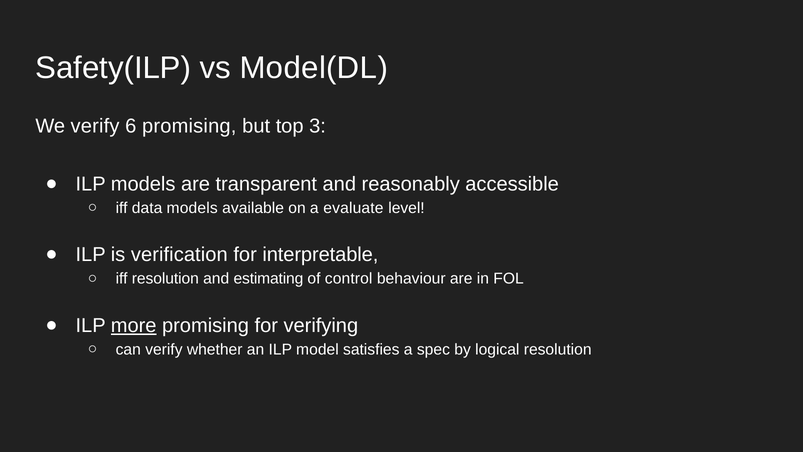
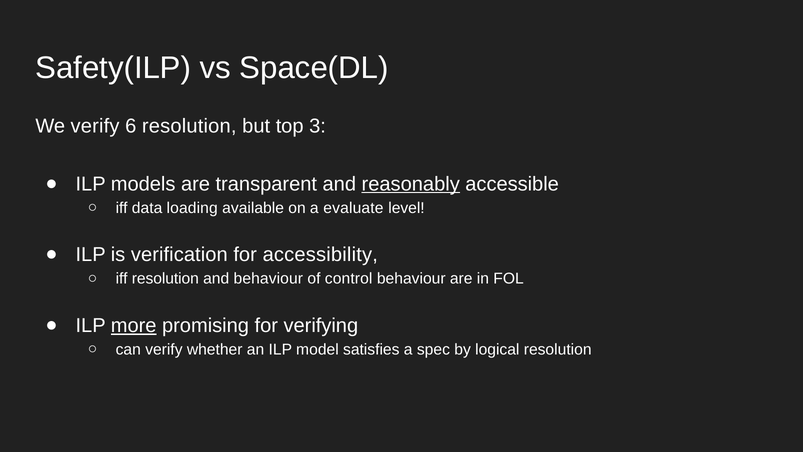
Model(DL: Model(DL -> Space(DL (314, 68)
6 promising: promising -> resolution (189, 126)
reasonably underline: none -> present (411, 184)
data models: models -> loading (192, 208)
interpretable: interpretable -> accessibility (320, 255)
and estimating: estimating -> behaviour (268, 279)
